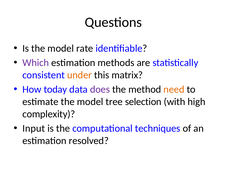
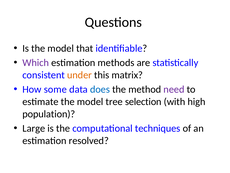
rate: rate -> that (85, 48)
today: today -> some (55, 89)
does colour: purple -> blue (100, 89)
need colour: orange -> purple (174, 89)
complexity: complexity -> population (49, 114)
Input: Input -> Large (34, 128)
